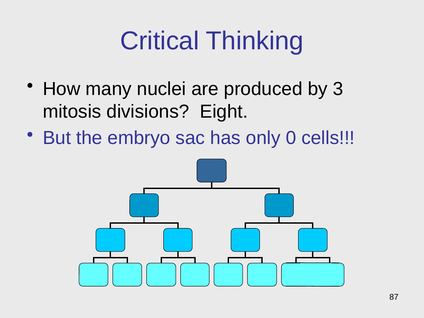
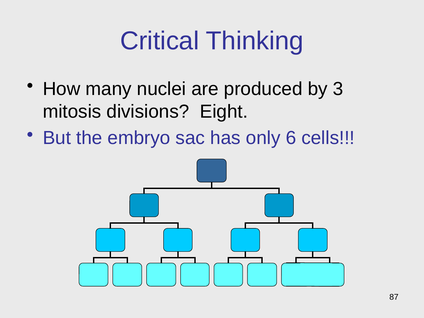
0: 0 -> 6 (291, 138)
